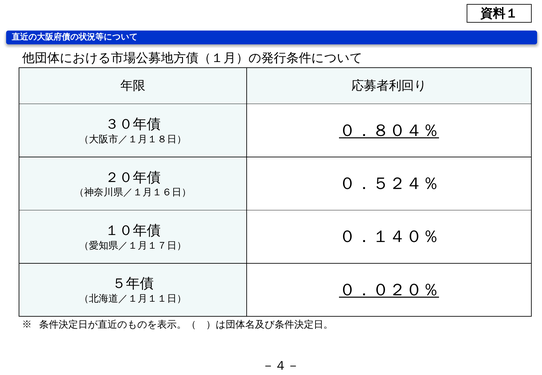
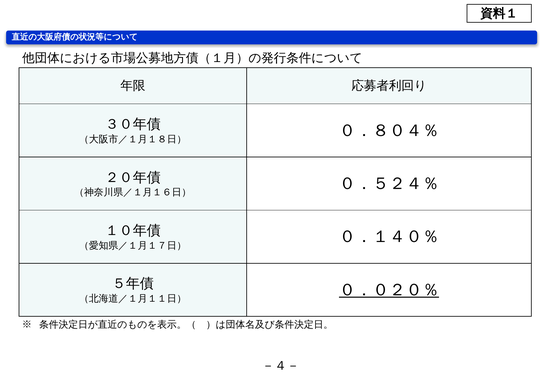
０．８０４％ underline: present -> none (389, 131)
